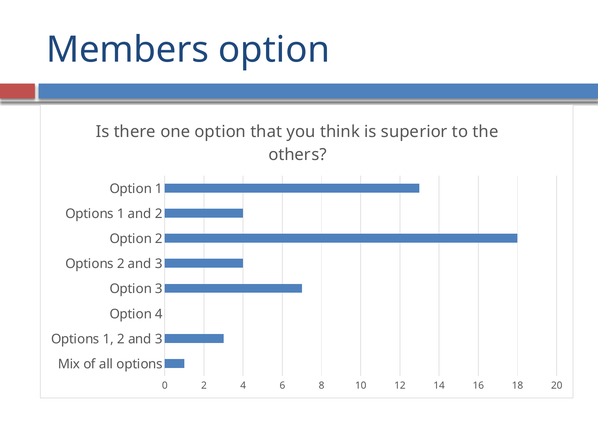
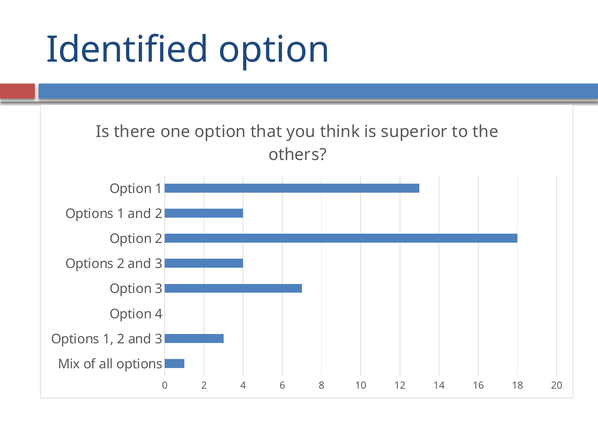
Members: Members -> Identified (128, 50)
